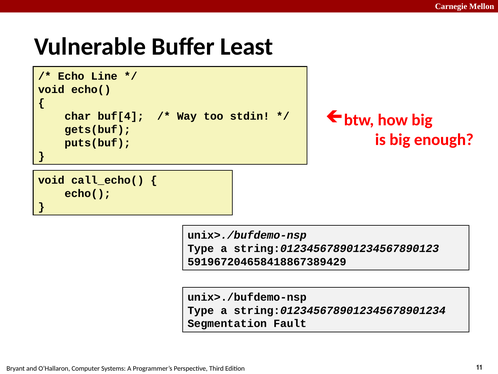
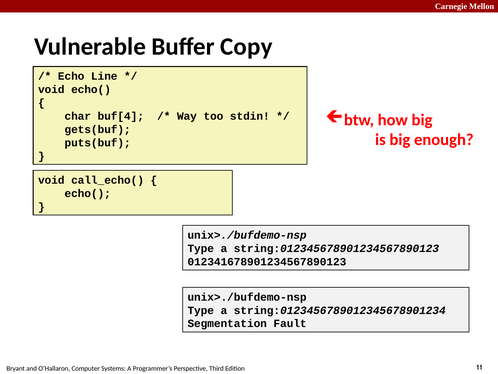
Least: Least -> Copy (246, 46)
591967204658418867389429: 591967204658418867389429 -> 012341678901234567890123 (267, 262)
